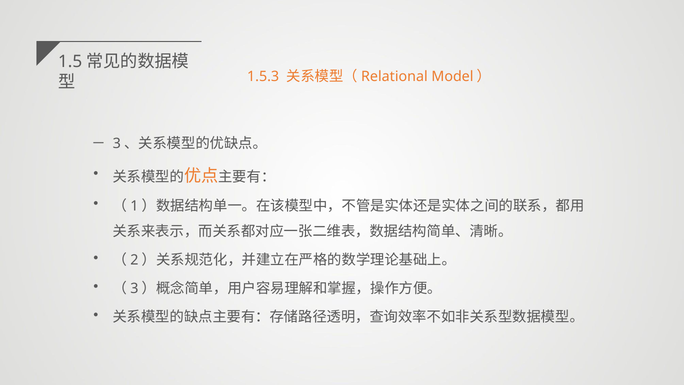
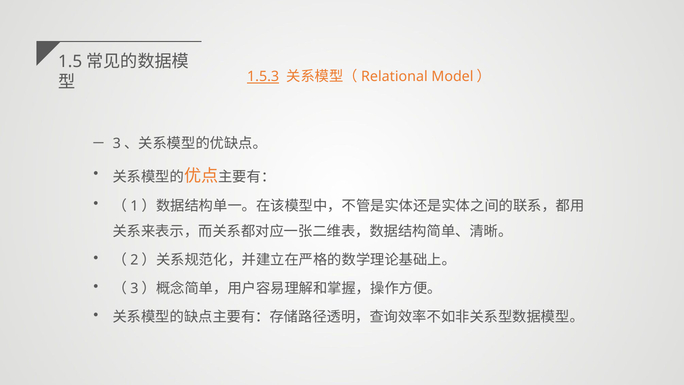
1.5.3 underline: none -> present (263, 77)
